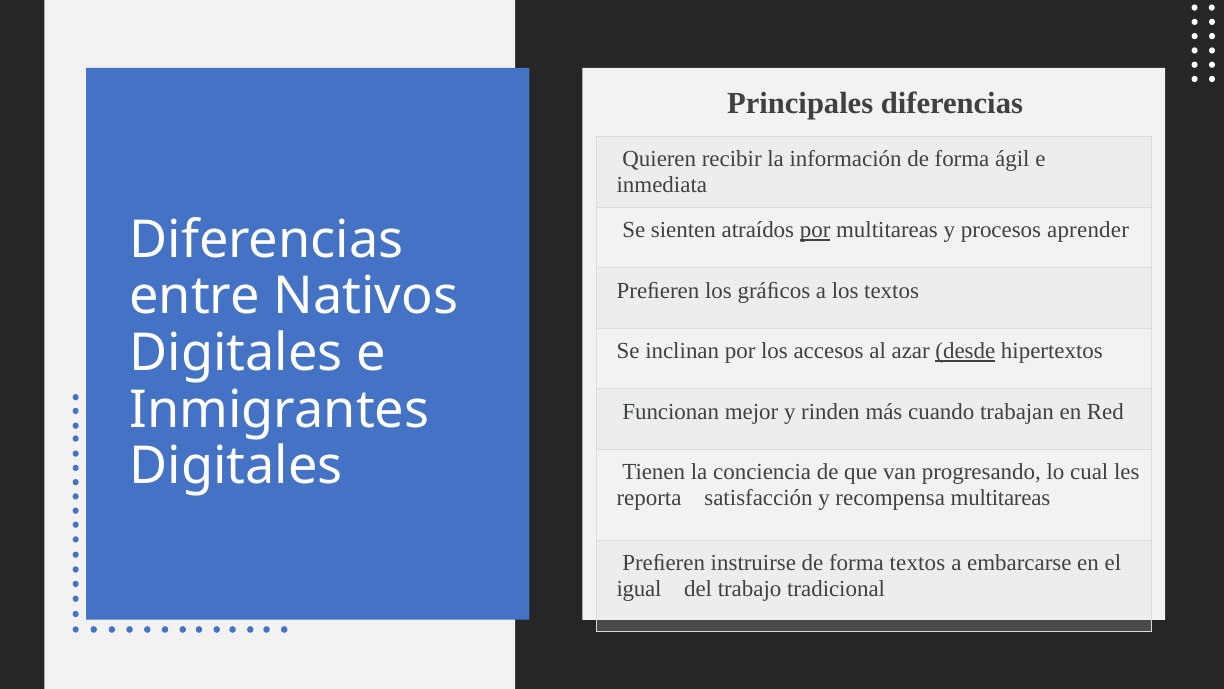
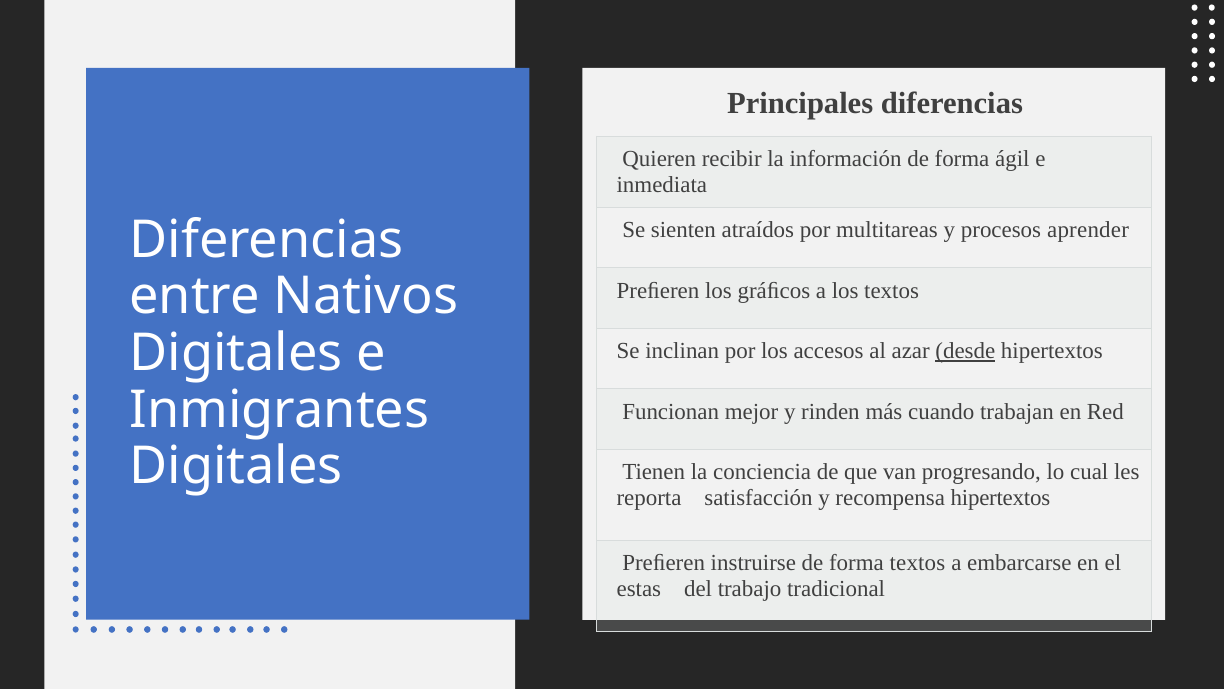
por underline: present -> none (815, 230)
recompensa multitareas: multitareas -> hipertextos (1000, 497)
igual: igual -> estas (639, 588)
